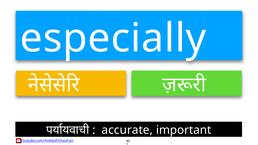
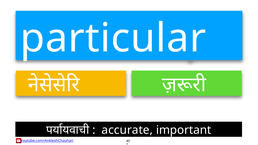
especially: especially -> particular (113, 38)
